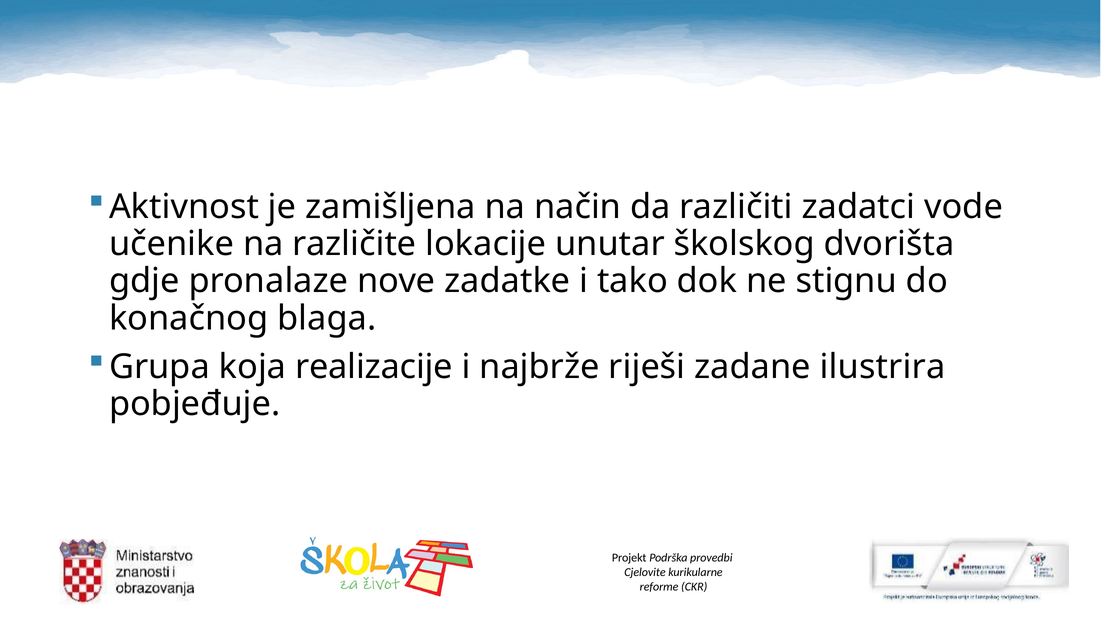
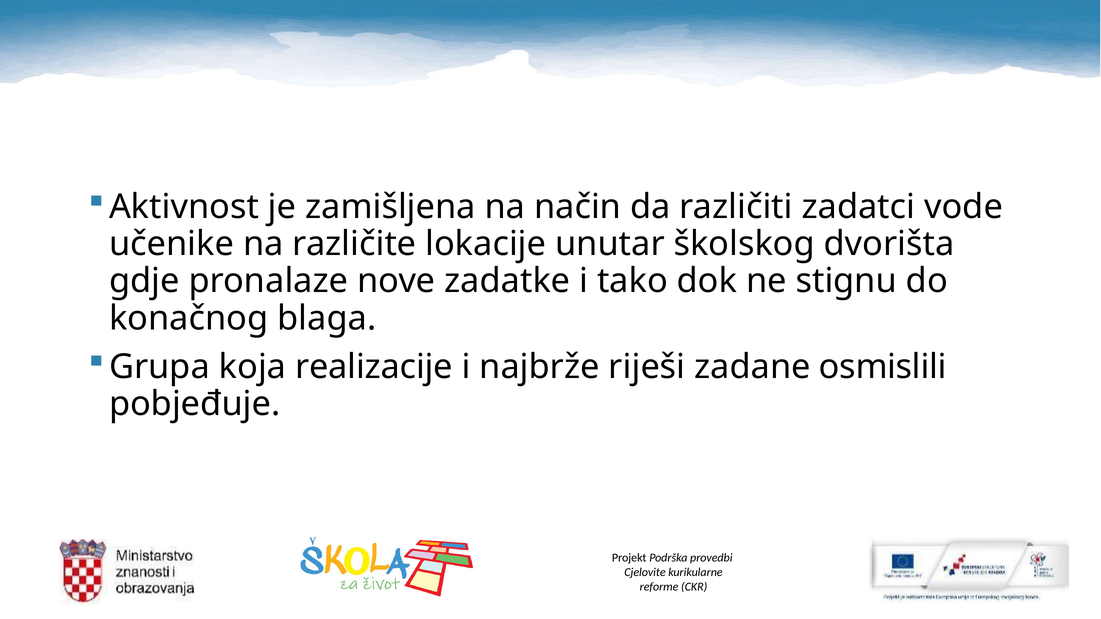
ilustrira: ilustrira -> osmislili (883, 367)
